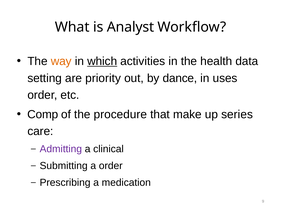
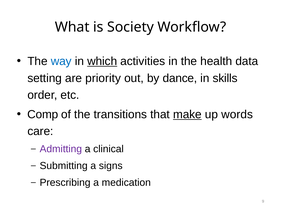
Analyst: Analyst -> Society (131, 27)
way colour: orange -> blue (61, 61)
uses: uses -> skills (225, 78)
procedure: procedure -> transitions (120, 114)
make underline: none -> present (187, 114)
series: series -> words (237, 114)
a order: order -> signs (111, 166)
